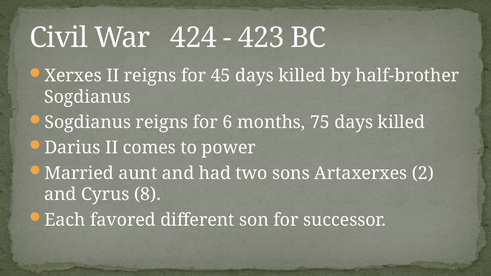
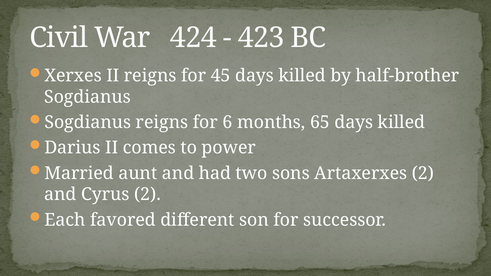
75: 75 -> 65 (320, 122)
Cyrus 8: 8 -> 2 (147, 195)
